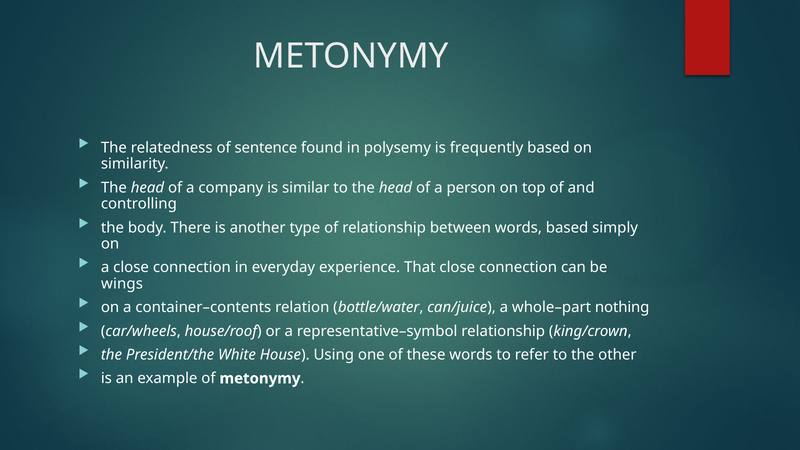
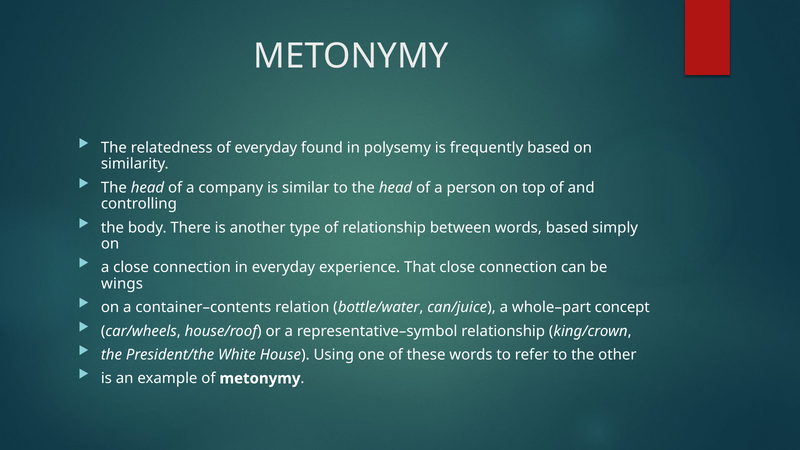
of sentence: sentence -> everyday (266, 148)
nothing: nothing -> concept (622, 307)
